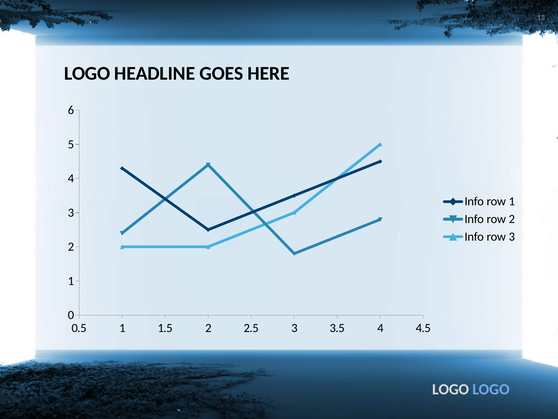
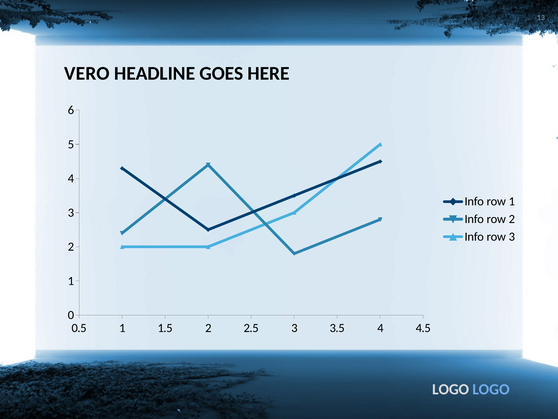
LOGO: LOGO -> VERO (87, 73)
